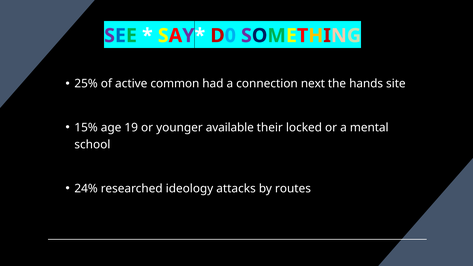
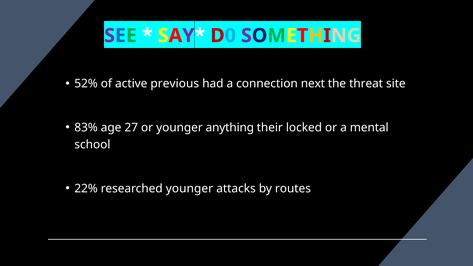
25%: 25% -> 52% (86, 84)
common: common -> previous (175, 84)
hands: hands -> threat (366, 84)
15%: 15% -> 83% (86, 128)
19: 19 -> 27 (131, 128)
available: available -> anything (230, 128)
24%: 24% -> 22% (86, 189)
researched ideology: ideology -> younger (189, 189)
